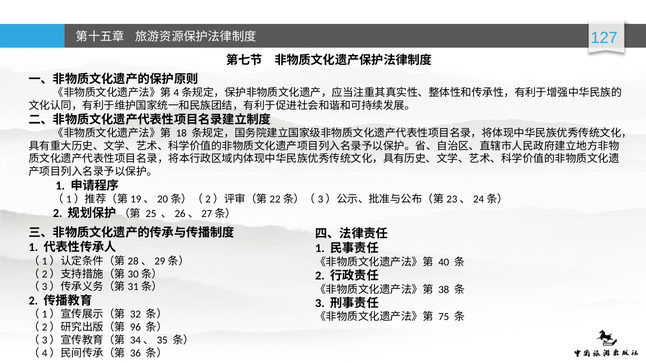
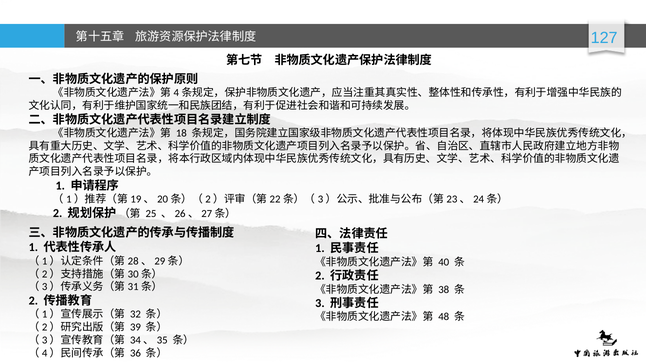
75: 75 -> 48 (444, 317)
96: 96 -> 39 (136, 328)
